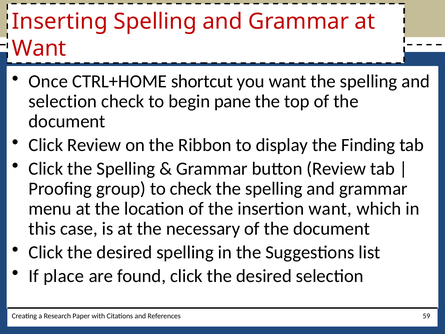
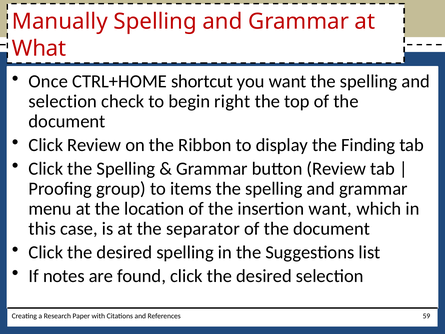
Inserting: Inserting -> Manually (60, 22)
Want: Want -> What (39, 48)
pane: pane -> right (232, 101)
to check: check -> items (191, 189)
necessary: necessary -> separator (203, 229)
place: place -> notes (64, 276)
